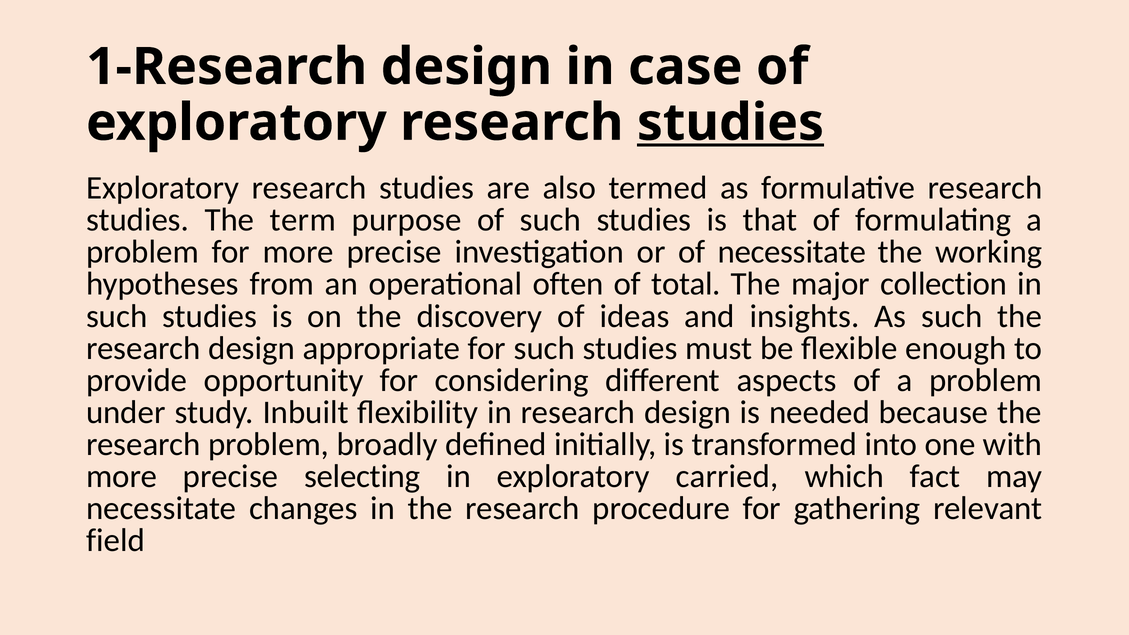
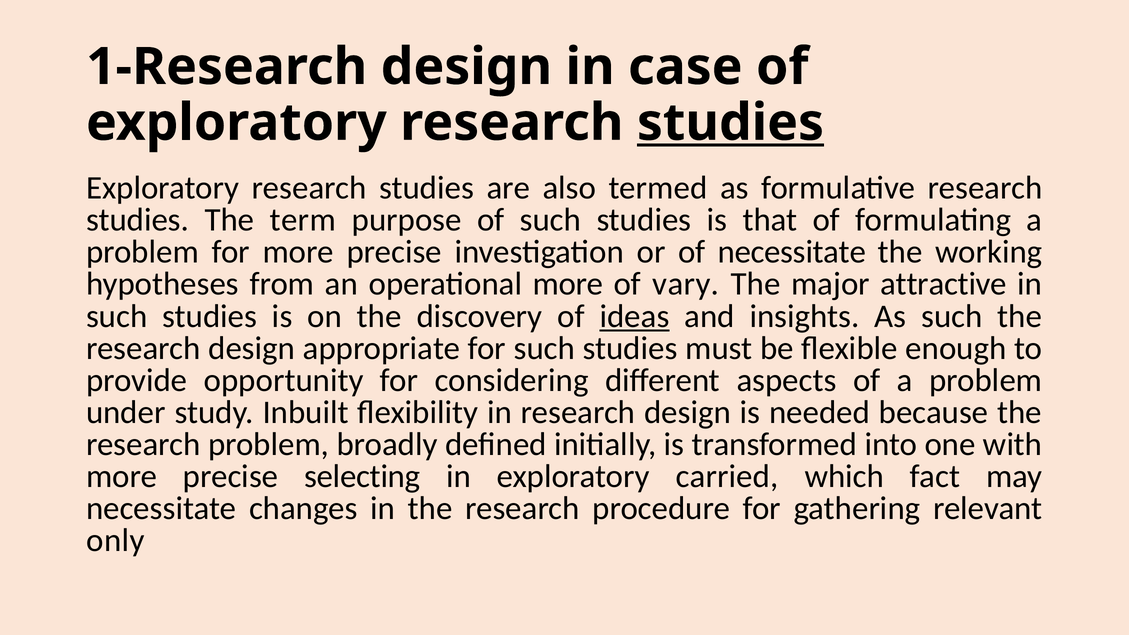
operational often: often -> more (568, 284)
total: total -> vary (686, 284)
collection: collection -> attractive (944, 284)
ideas underline: none -> present (635, 316)
field: field -> only (115, 540)
